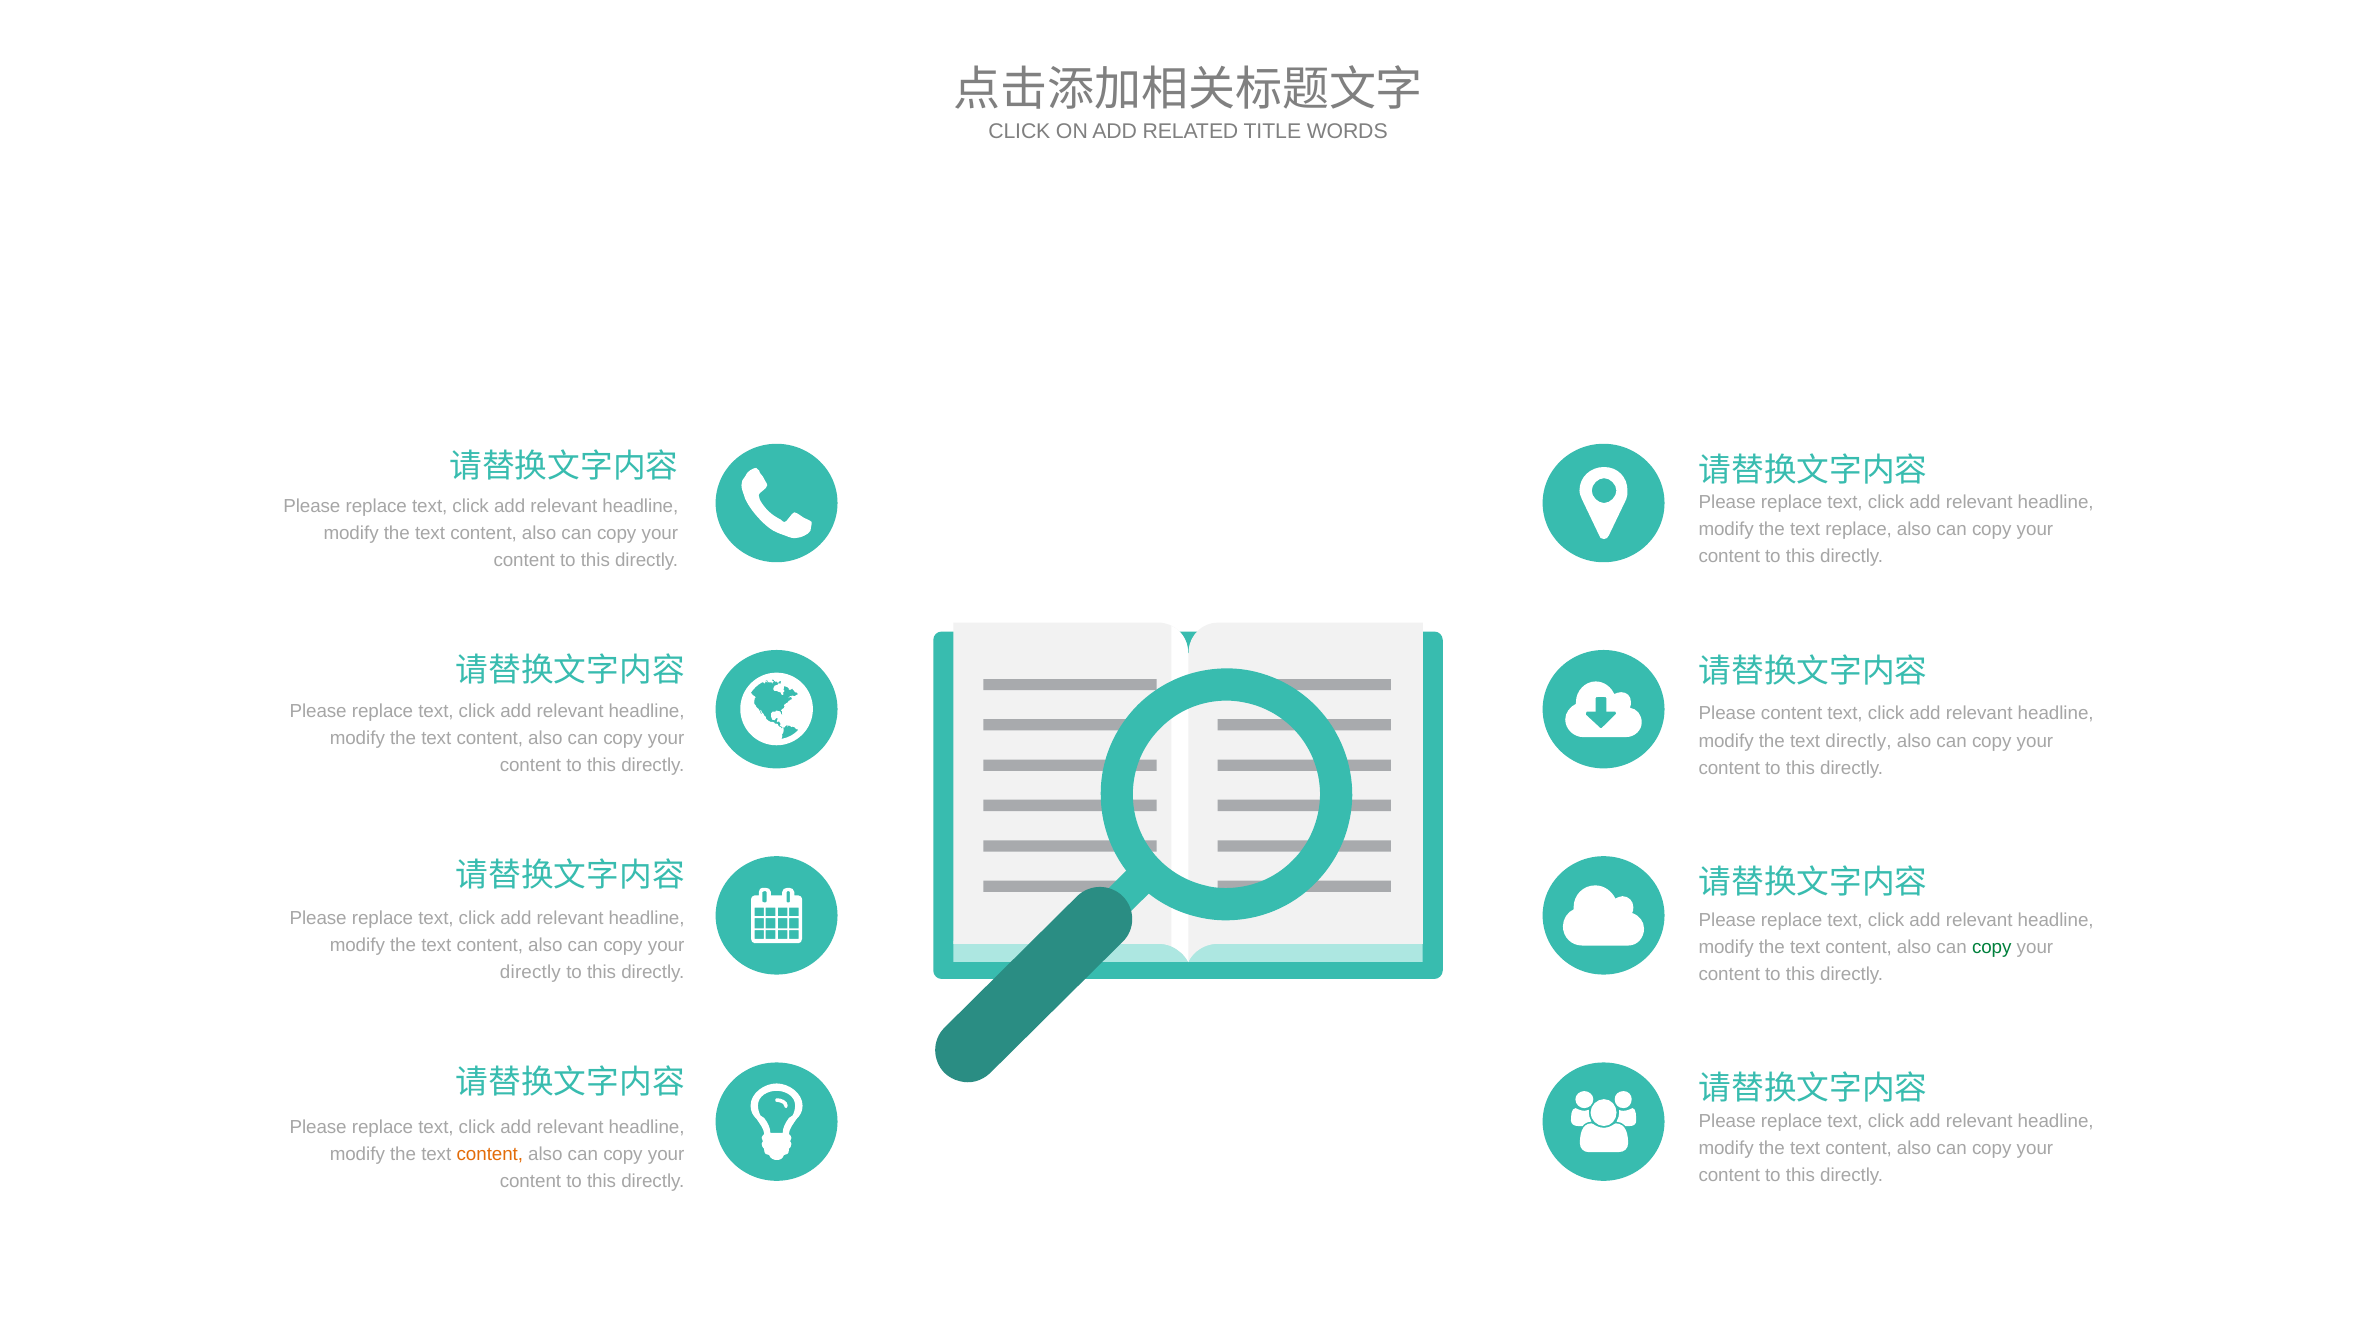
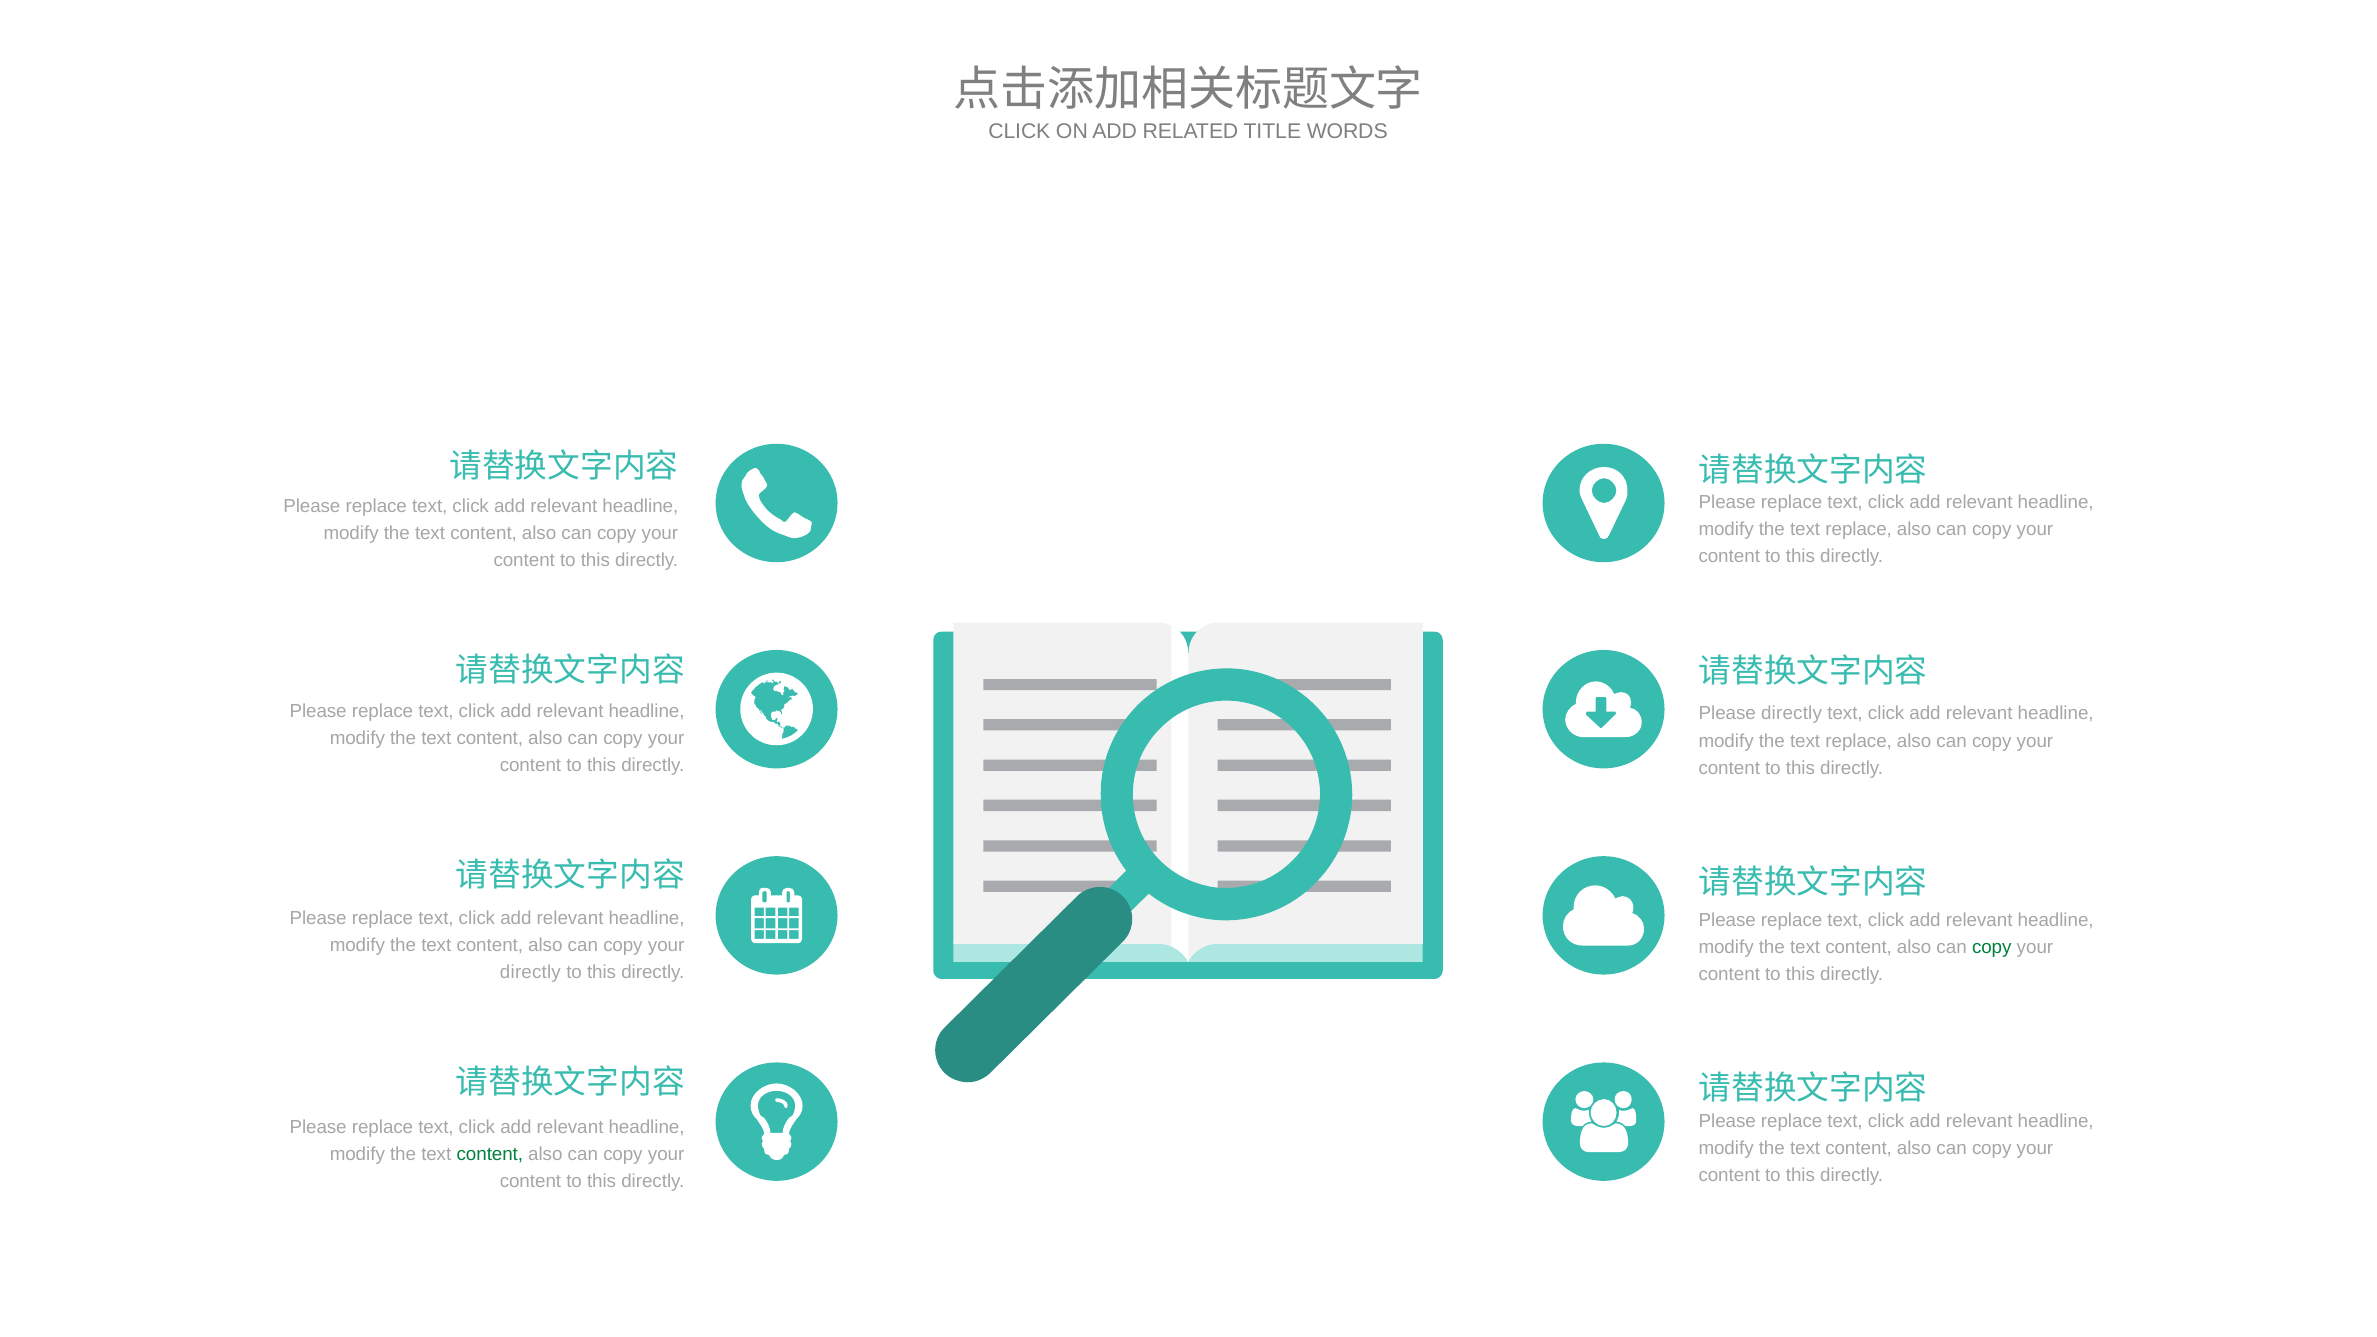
Please content: content -> directly (1792, 714)
directly: directly -> replace (1859, 741)
content colour: orange -> green (490, 1154)
